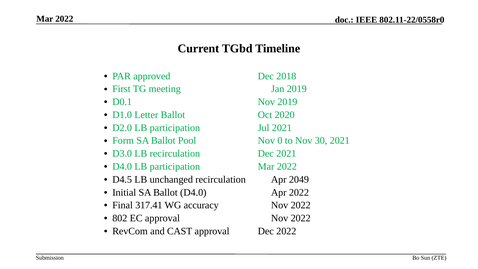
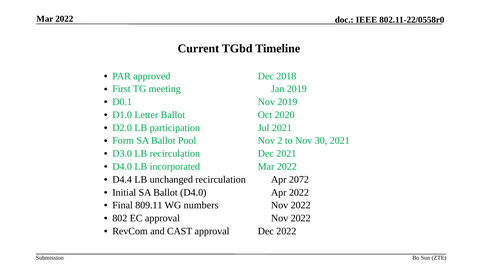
0: 0 -> 2 (280, 141)
D4.0 LB participation: participation -> incorporated (175, 166)
D4.5: D4.5 -> D4.4 (122, 179)
2049: 2049 -> 2072 (299, 179)
317.41: 317.41 -> 809.11 (149, 205)
accuracy: accuracy -> numbers (201, 205)
